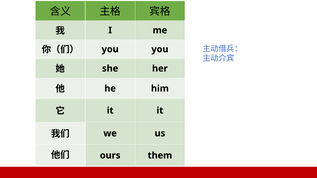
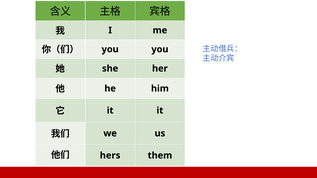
ours: ours -> hers (110, 156)
